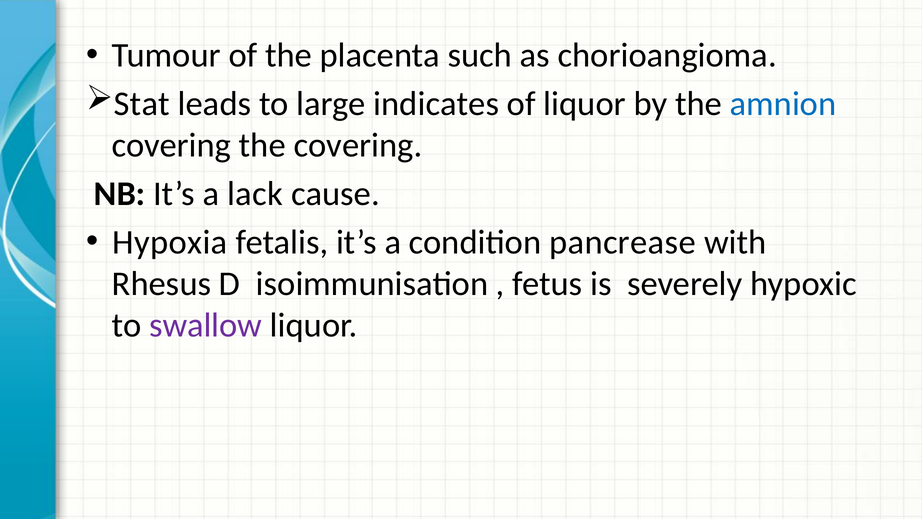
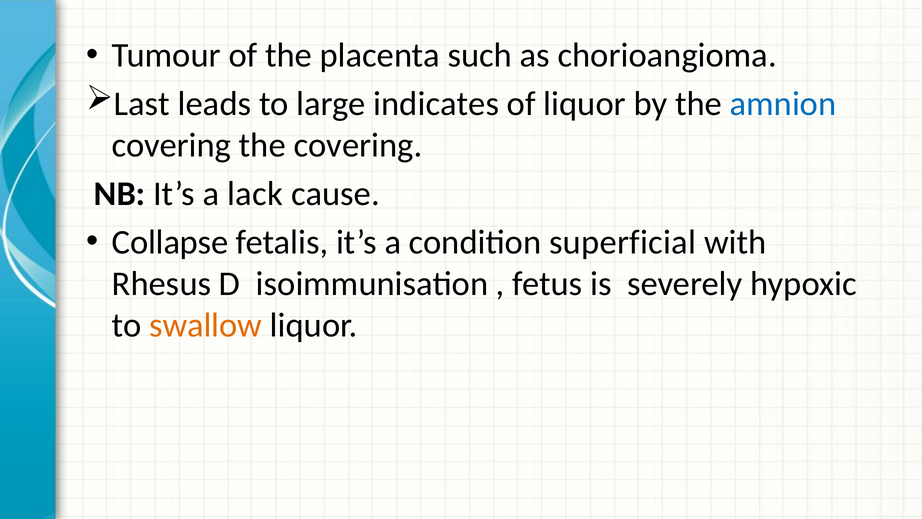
Stat: Stat -> Last (142, 104)
Hypoxia: Hypoxia -> Collapse (170, 242)
pancrease: pancrease -> superficial (623, 242)
swallow colour: purple -> orange (206, 325)
